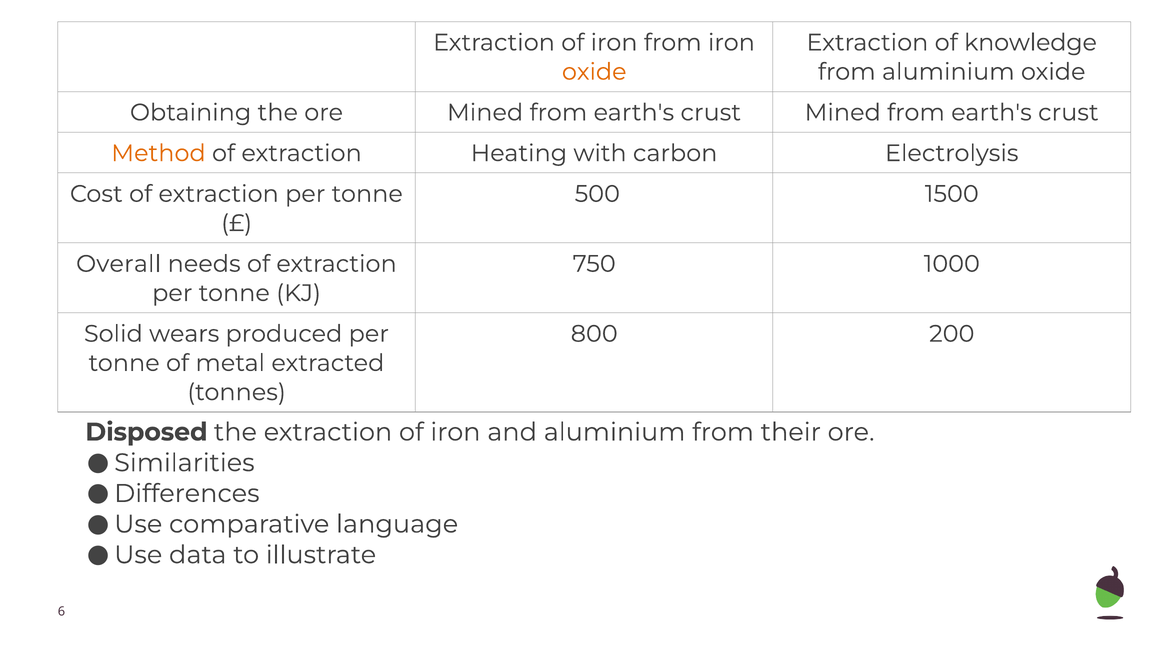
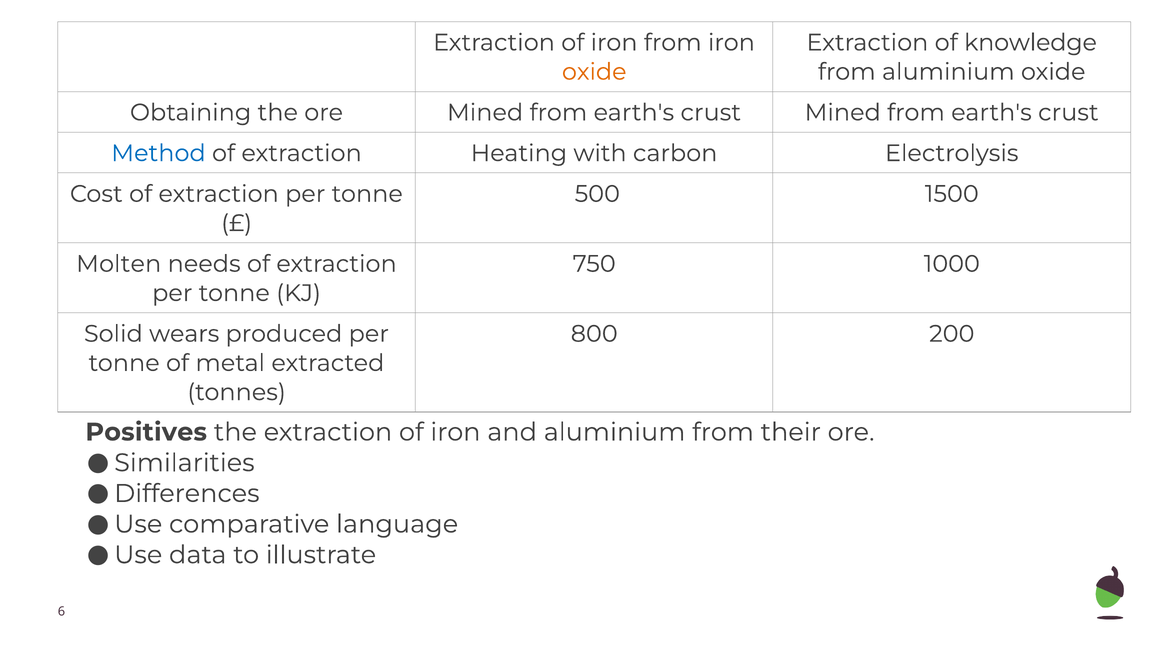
Method colour: orange -> blue (158, 153)
Overall: Overall -> Molten (119, 264)
Disposed: Disposed -> Positives (146, 432)
